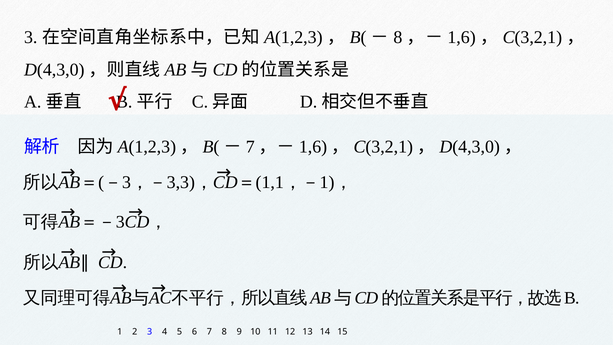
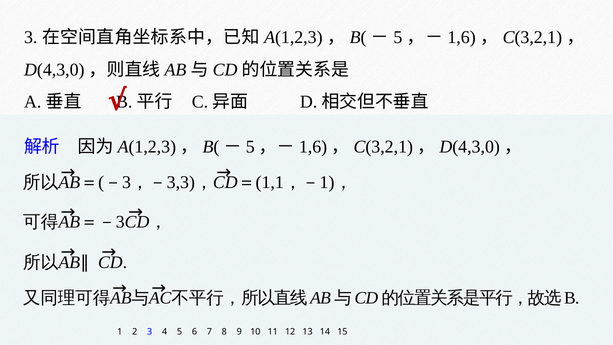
8: 8 -> 5 (398, 38)
7: 7 -> 5 (250, 147)
